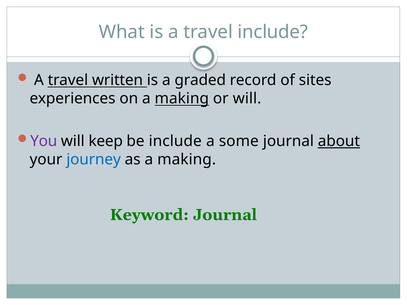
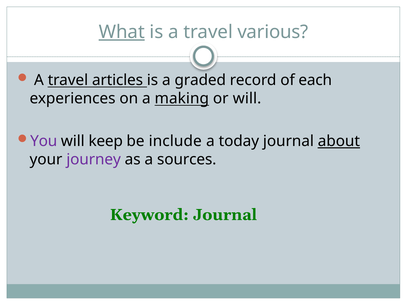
What underline: none -> present (122, 32)
travel include: include -> various (273, 32)
written: written -> articles (118, 80)
sites: sites -> each (315, 80)
some: some -> today (239, 141)
journey colour: blue -> purple (94, 160)
as a making: making -> sources (187, 160)
